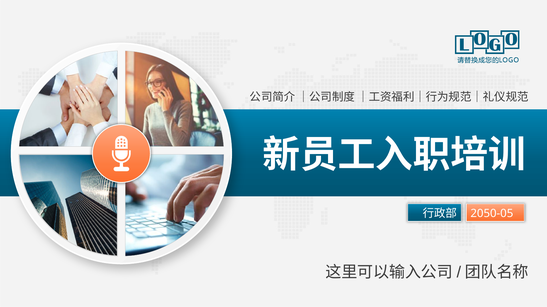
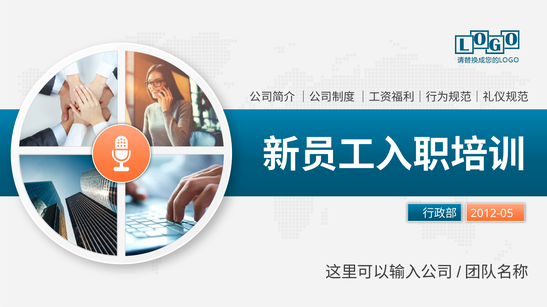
2050-05: 2050-05 -> 2012-05 (492, 214)
